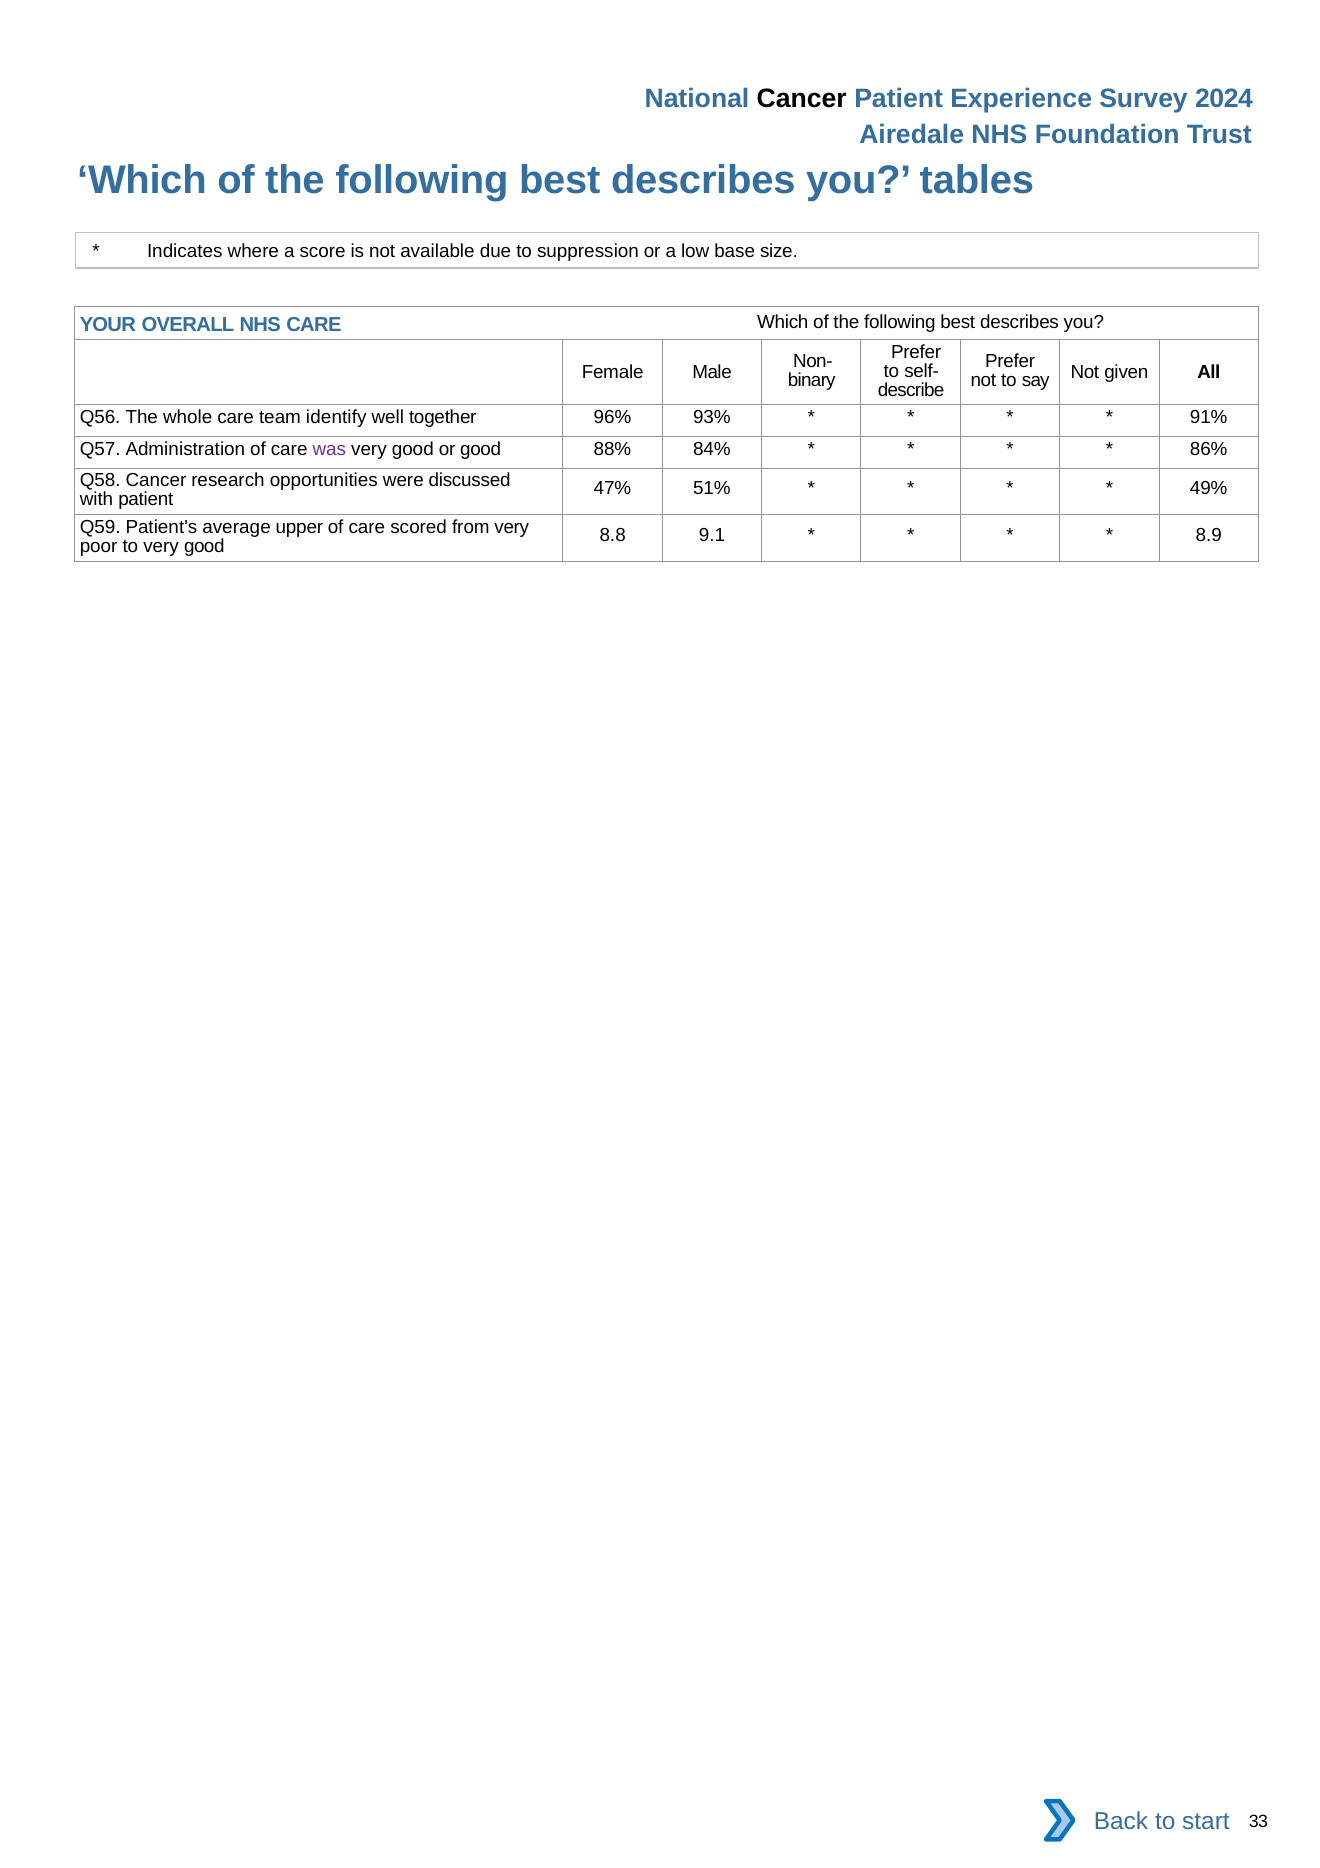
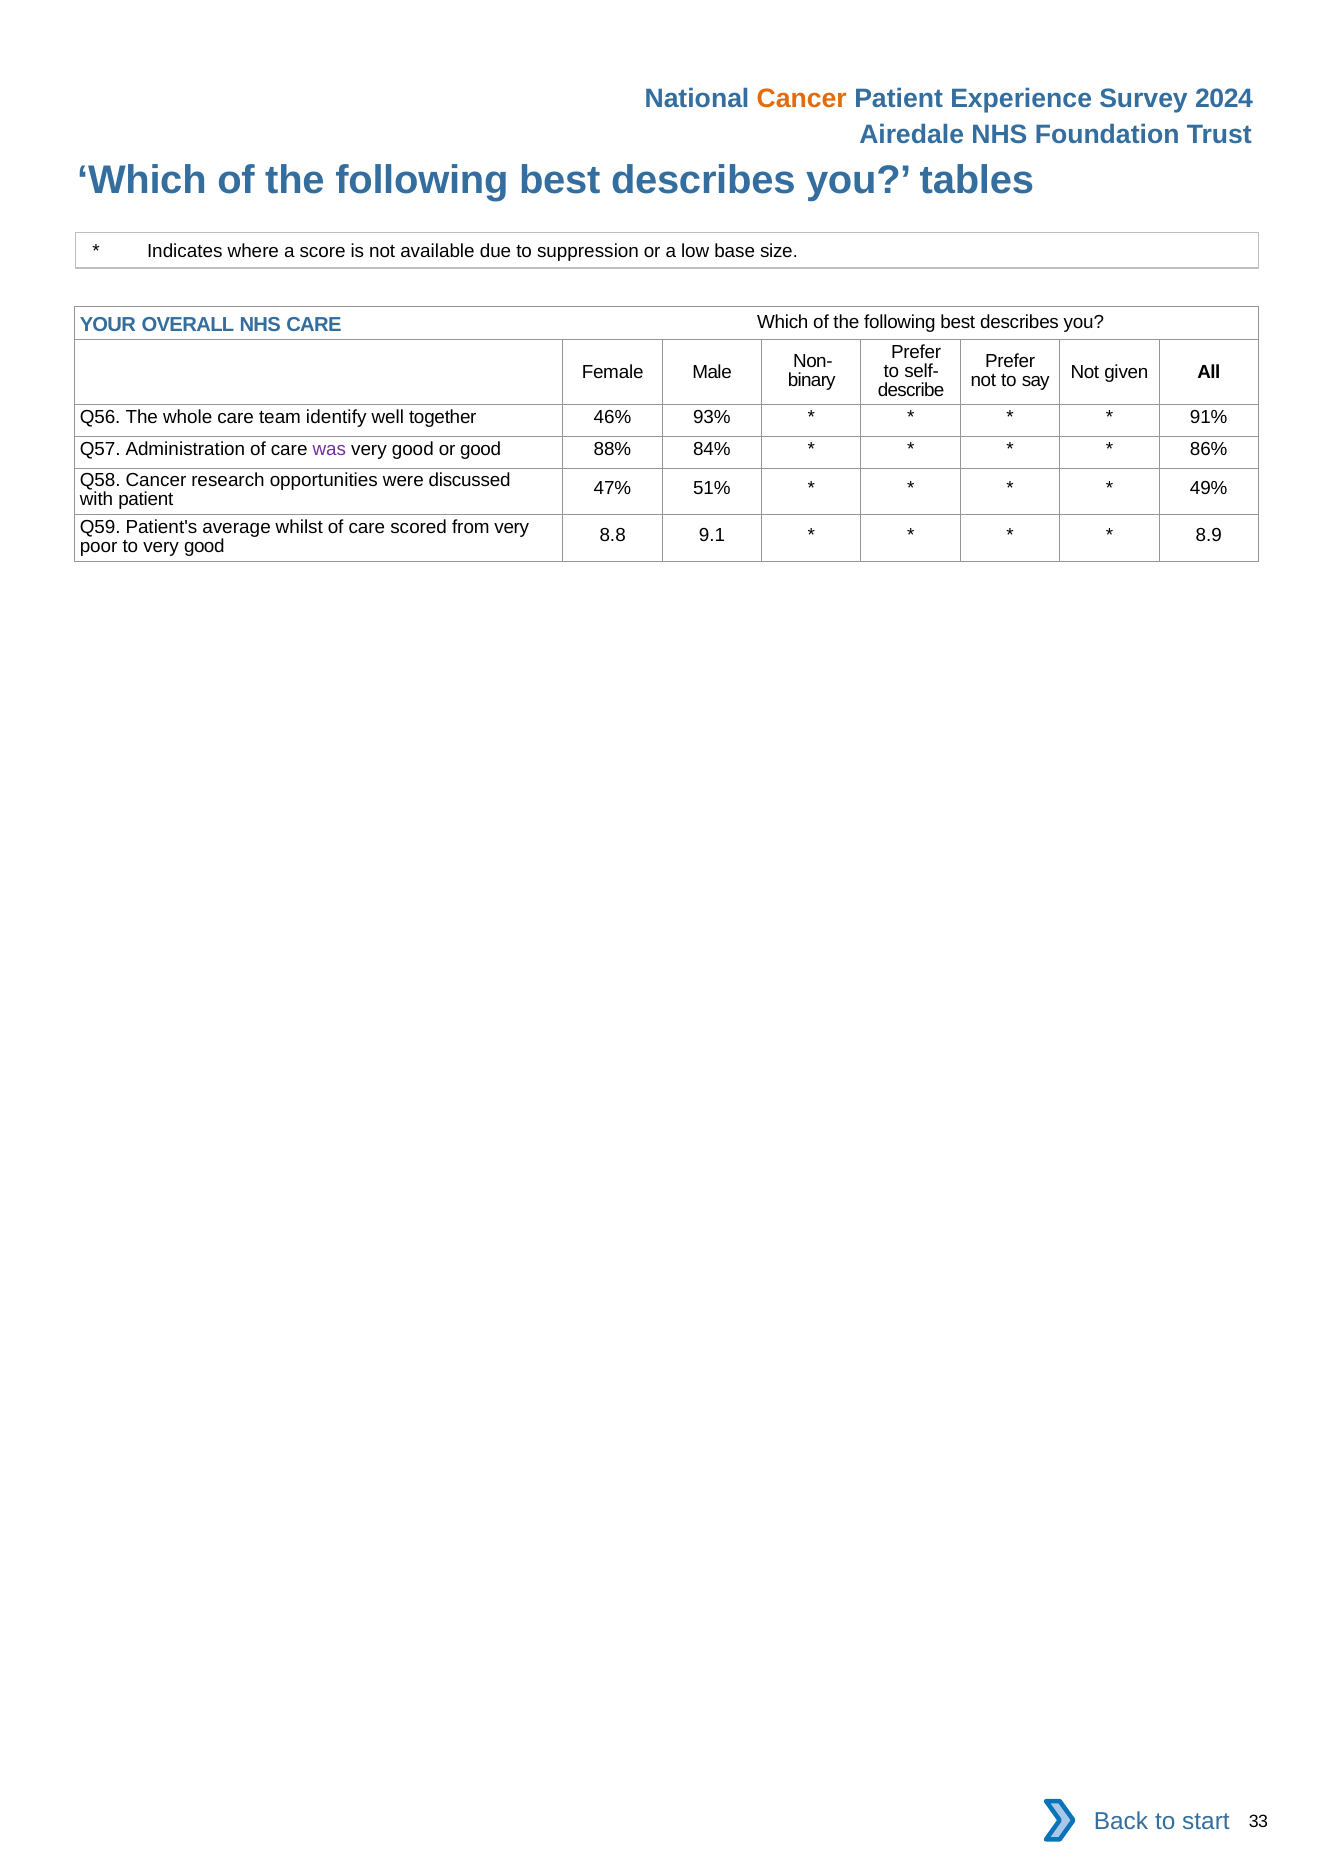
Cancer colour: black -> orange (802, 98)
96%: 96% -> 46% (613, 417)
upper: upper -> whilst (299, 527)
